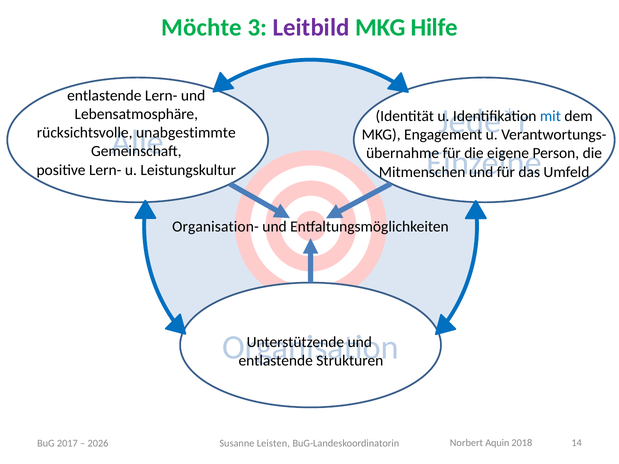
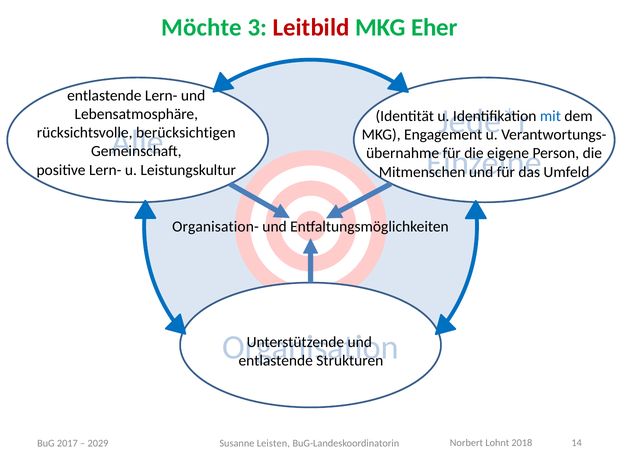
Leitbild colour: purple -> red (311, 28)
Hilfe: Hilfe -> Eher (434, 28)
unabgestimmte: unabgestimmte -> berücksichtigen (186, 133)
2026: 2026 -> 2029 (98, 443)
Aquin: Aquin -> Lohnt (497, 443)
